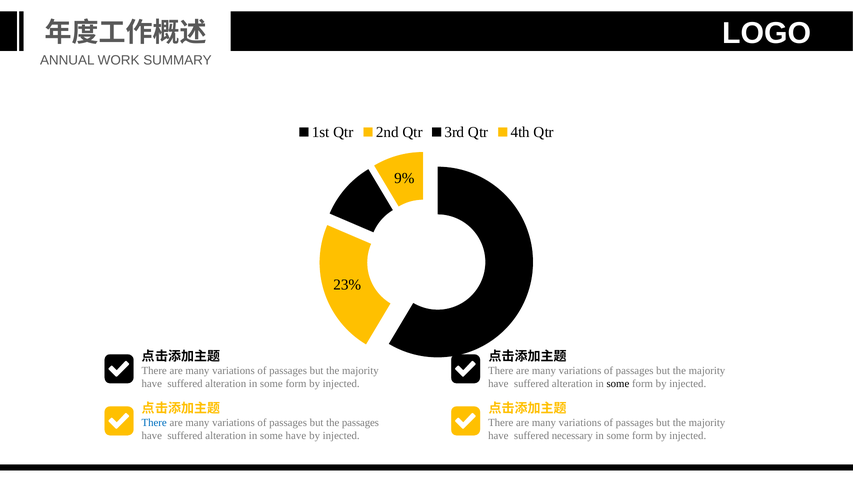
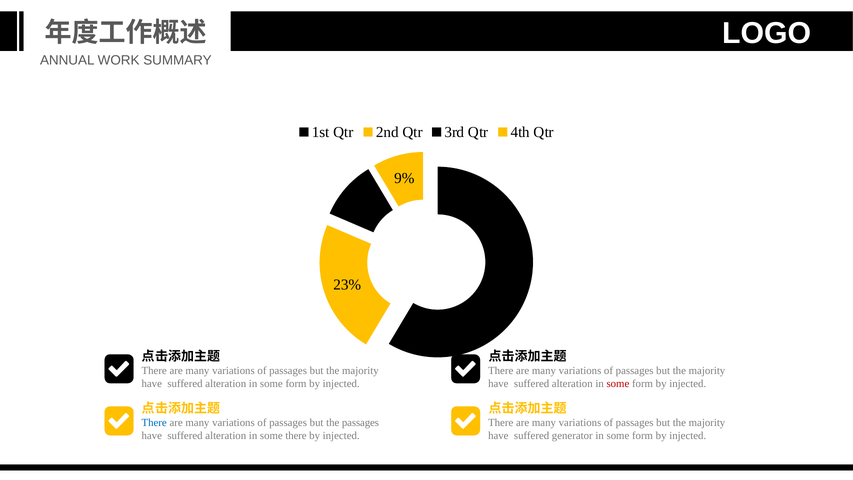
some colour: black -> red (618, 384)
some have: have -> there (296, 436)
necessary: necessary -> generator (572, 436)
